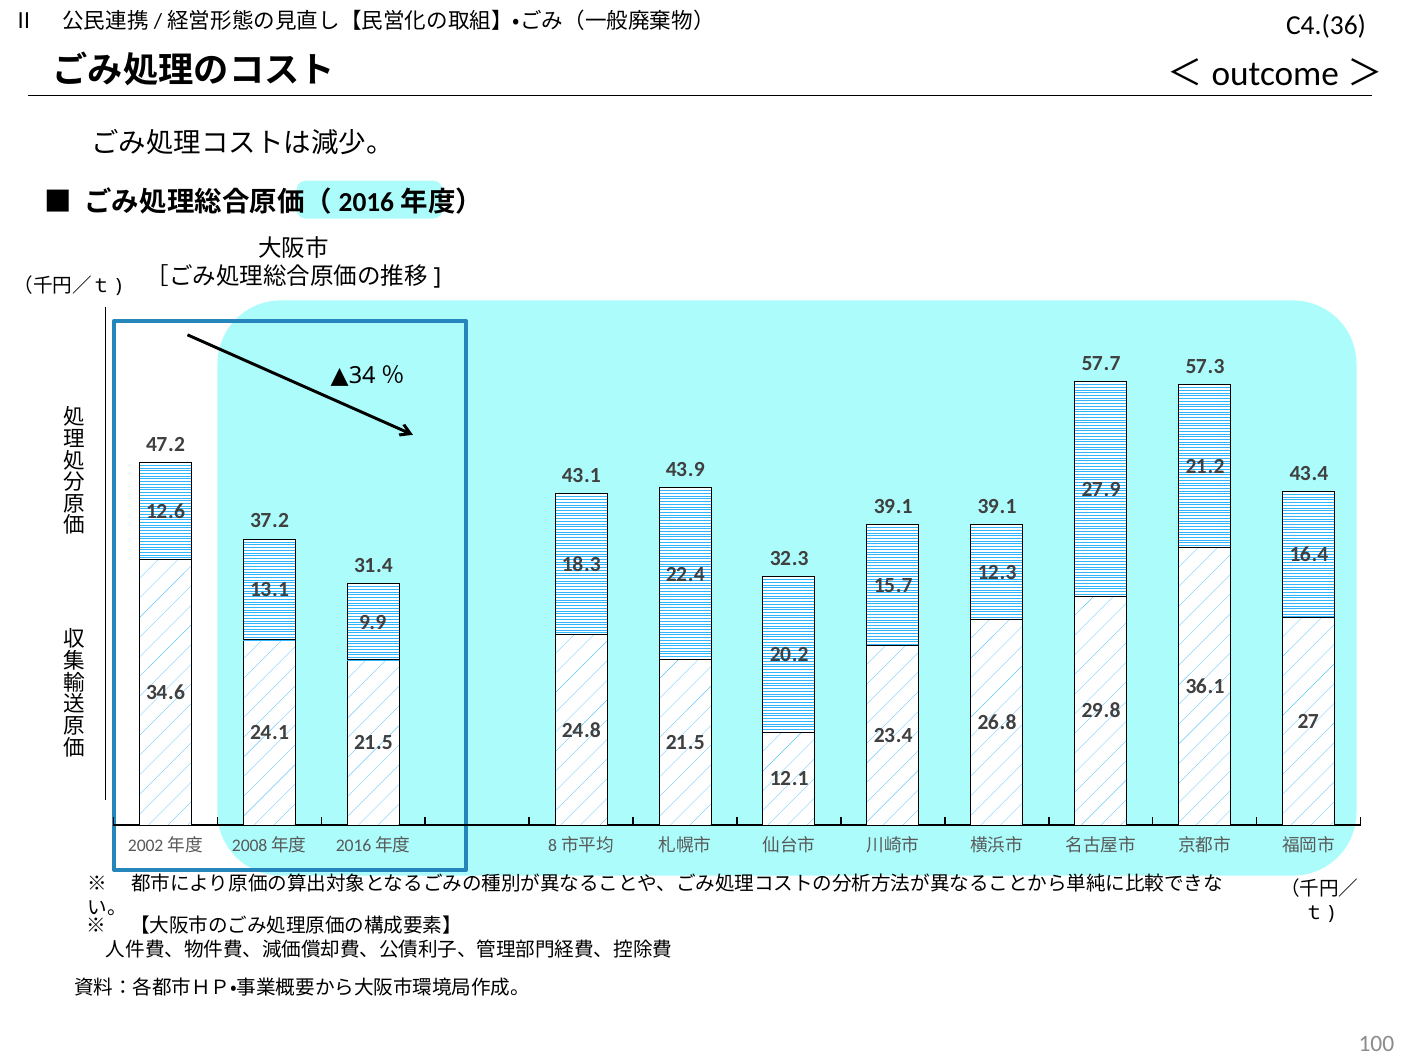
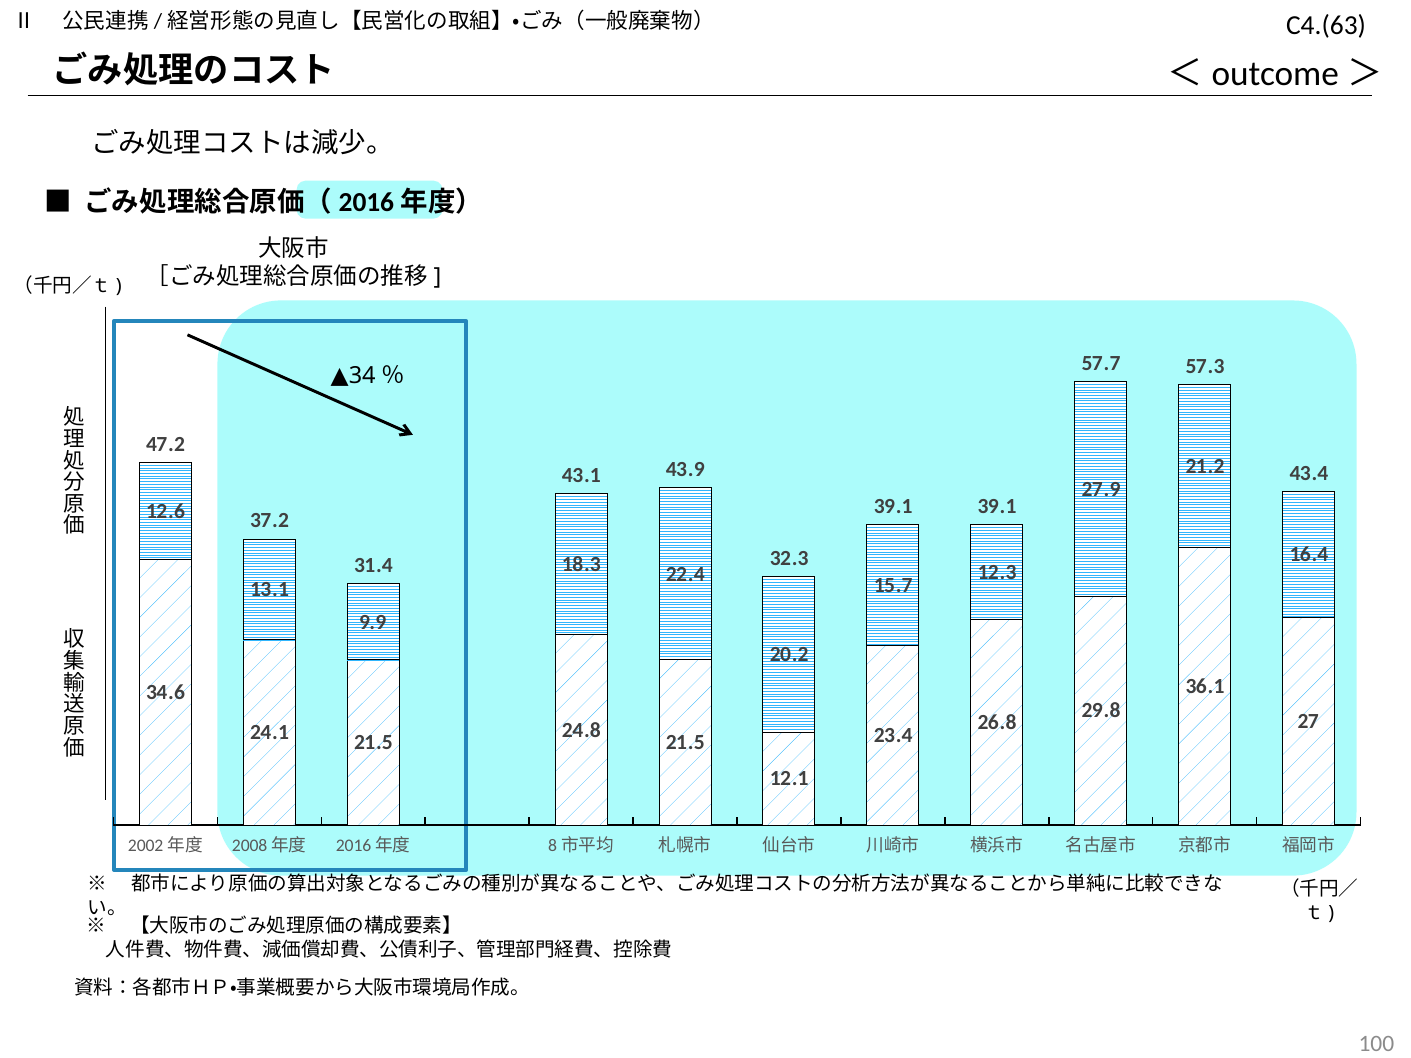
C4.(36: C4.(36 -> C4.(63 (1326, 25)
